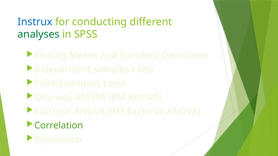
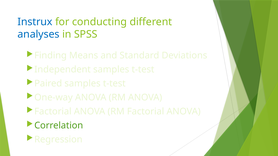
analyses colour: green -> blue (39, 34)
